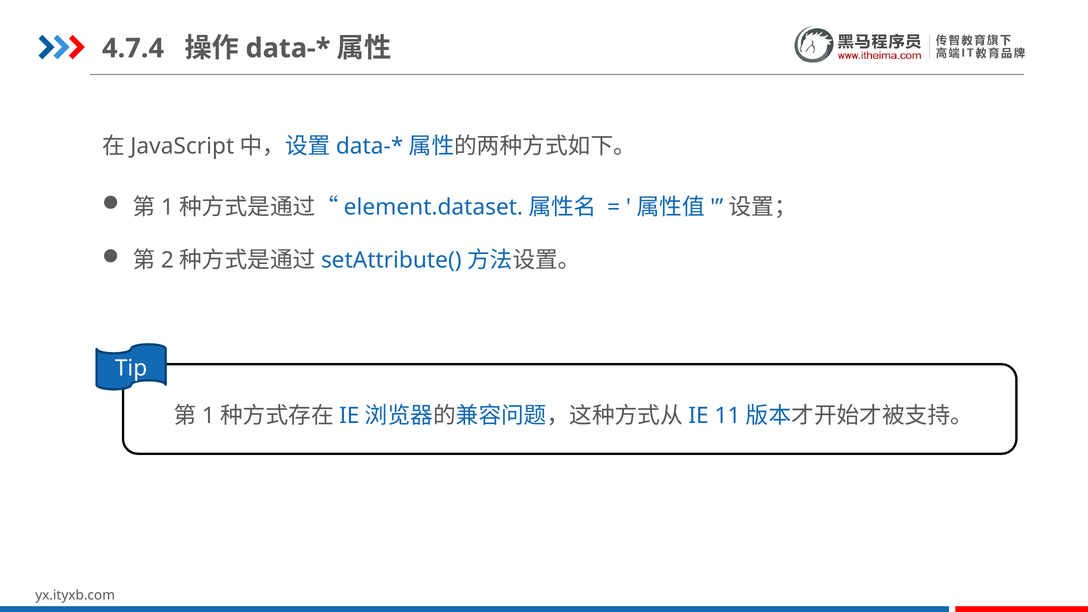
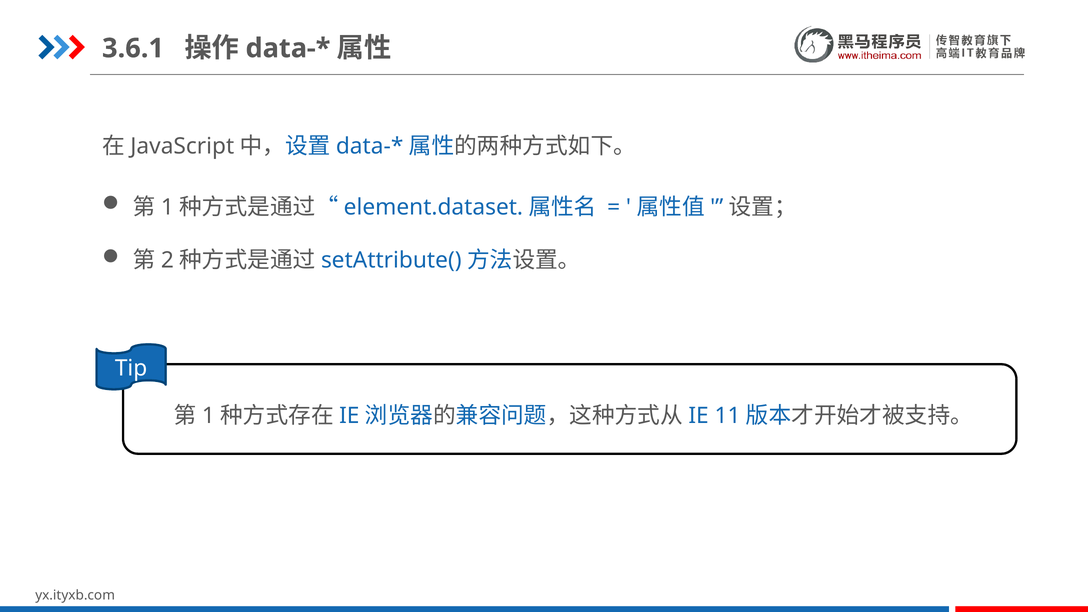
4.7.4: 4.7.4 -> 3.6.1 (133, 48)
